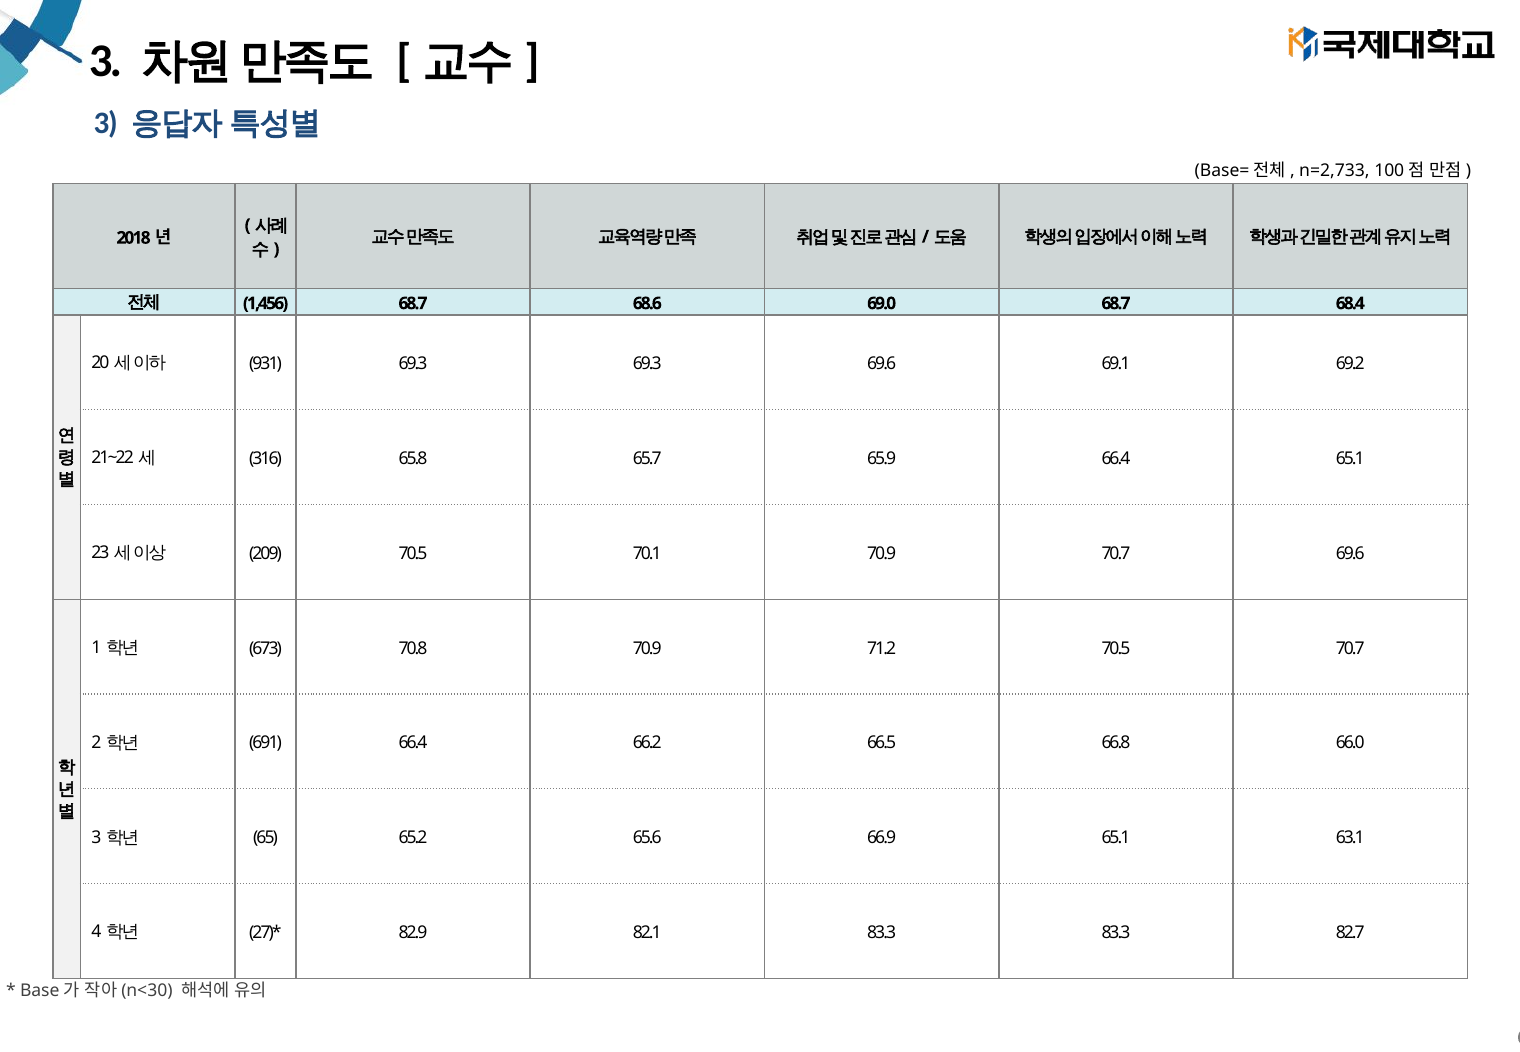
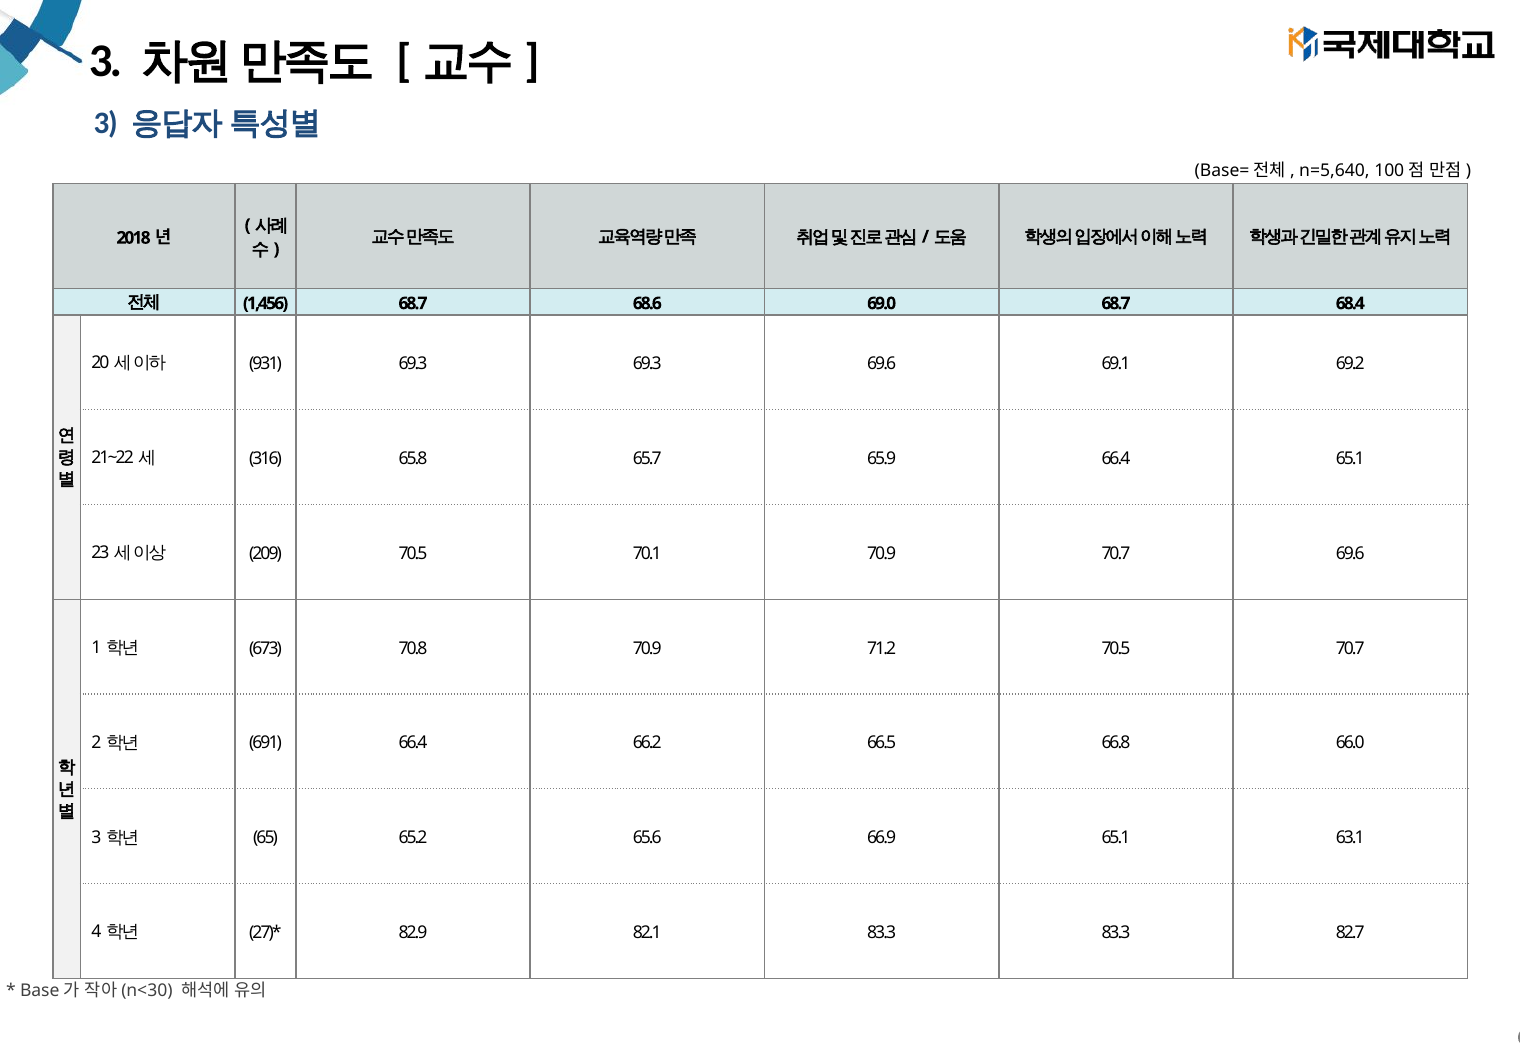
n=2,733: n=2,733 -> n=5,640 (1334, 171)
